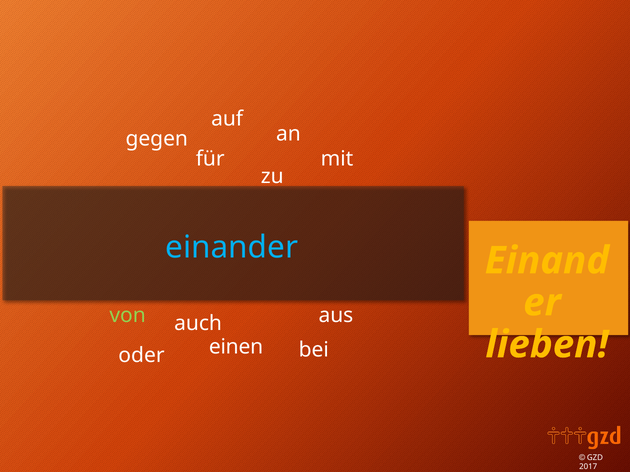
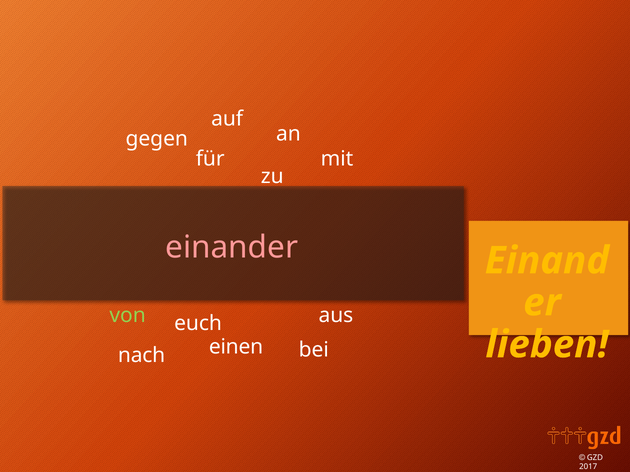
einander colour: light blue -> pink (232, 248)
auch: auch -> euch (198, 324)
oder: oder -> nach (142, 356)
